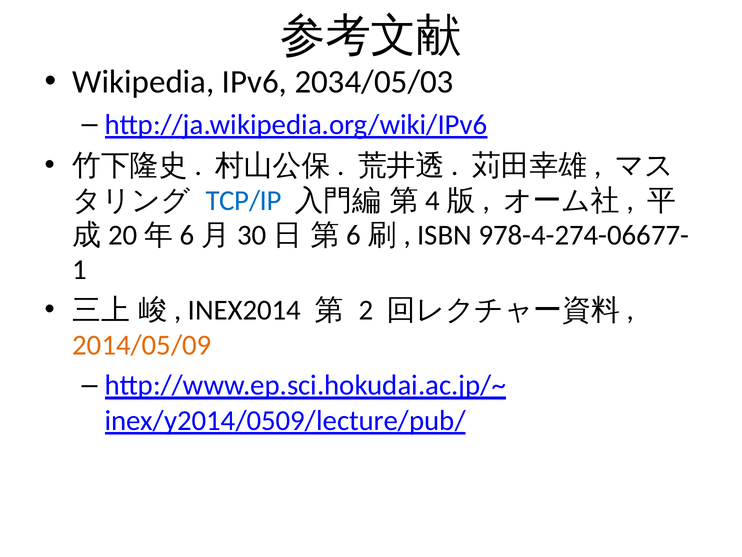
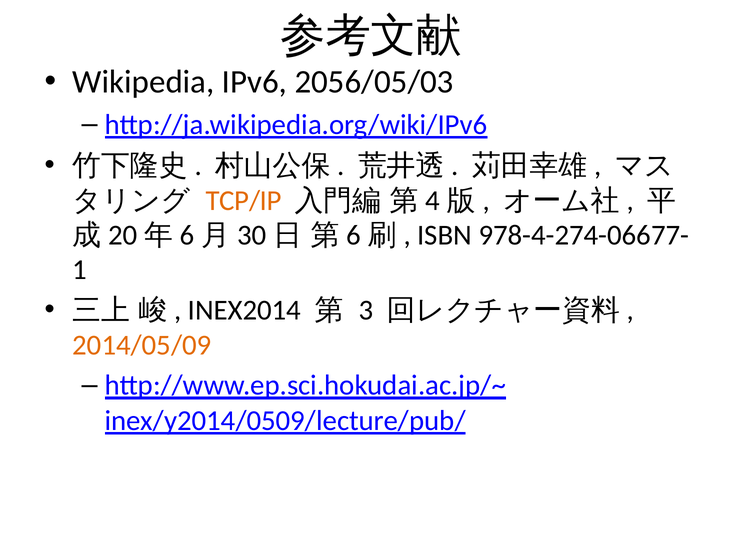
2034/05/03: 2034/05/03 -> 2056/05/03 (374, 82)
TCP/IP colour: blue -> orange (244, 200)
2: 2 -> 3 (366, 310)
